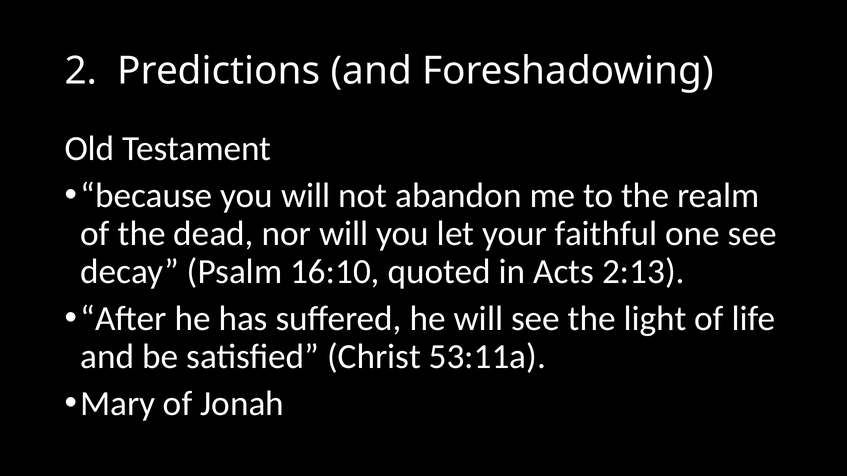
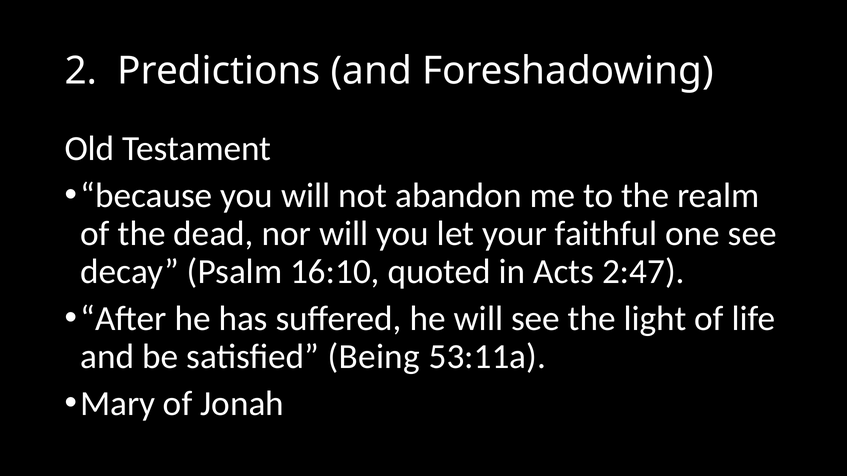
2:13: 2:13 -> 2:47 (643, 272)
Christ: Christ -> Being (374, 357)
